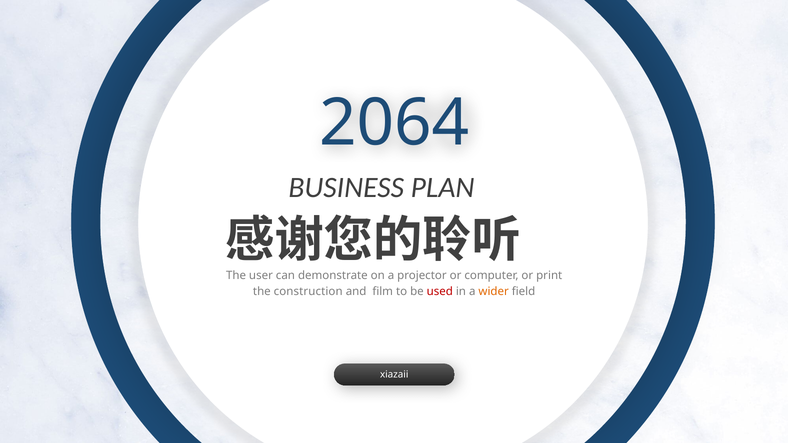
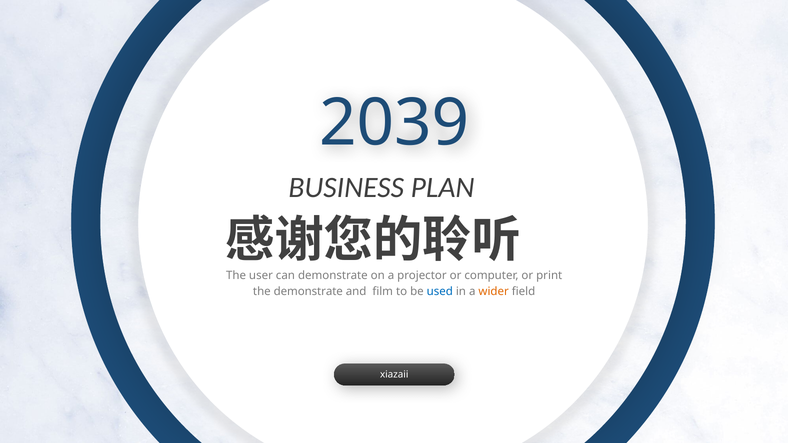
2064: 2064 -> 2039 (394, 123)
the construction: construction -> demonstrate (308, 291)
used colour: red -> blue (440, 291)
